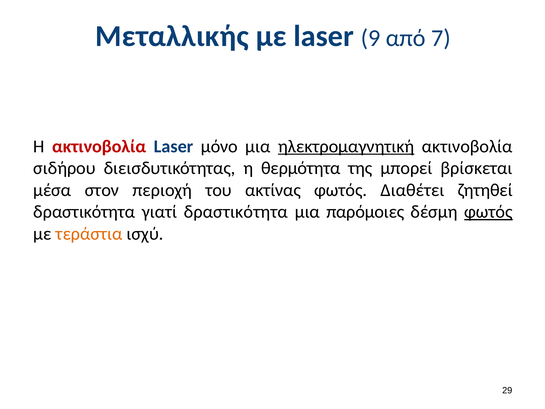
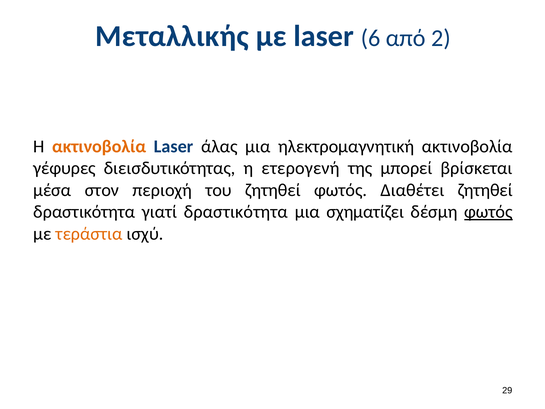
9: 9 -> 6 (371, 38)
7: 7 -> 2 (441, 38)
ακτινοβολία colour: red -> orange (99, 146)
μόνο: μόνο -> άλας (219, 146)
ηλεκτρομαγνητική underline: present -> none (346, 146)
σιδήρου: σιδήρου -> γέφυρες (65, 168)
θερμότητα: θερμότητα -> ετερογενή (301, 168)
του ακτίνας: ακτίνας -> ζητηθεί (273, 190)
παρόμοιες: παρόμοιες -> σχηματίζει (365, 212)
